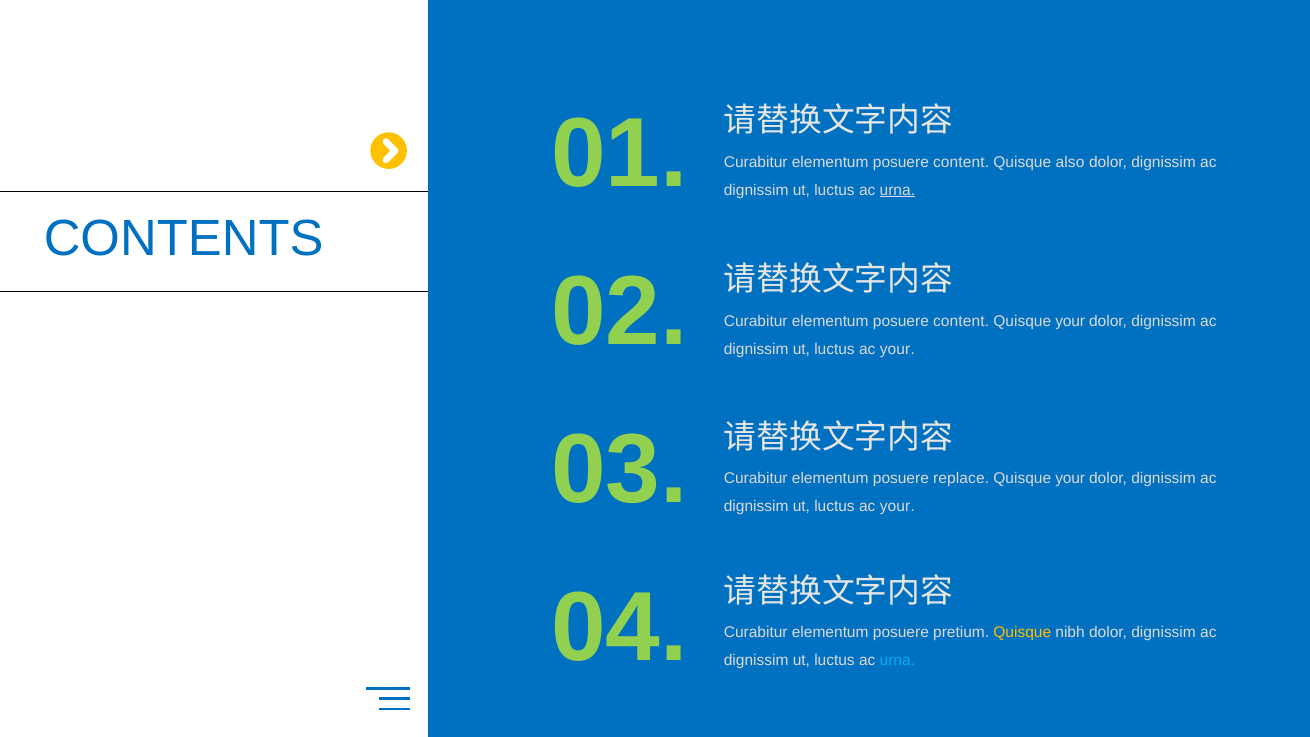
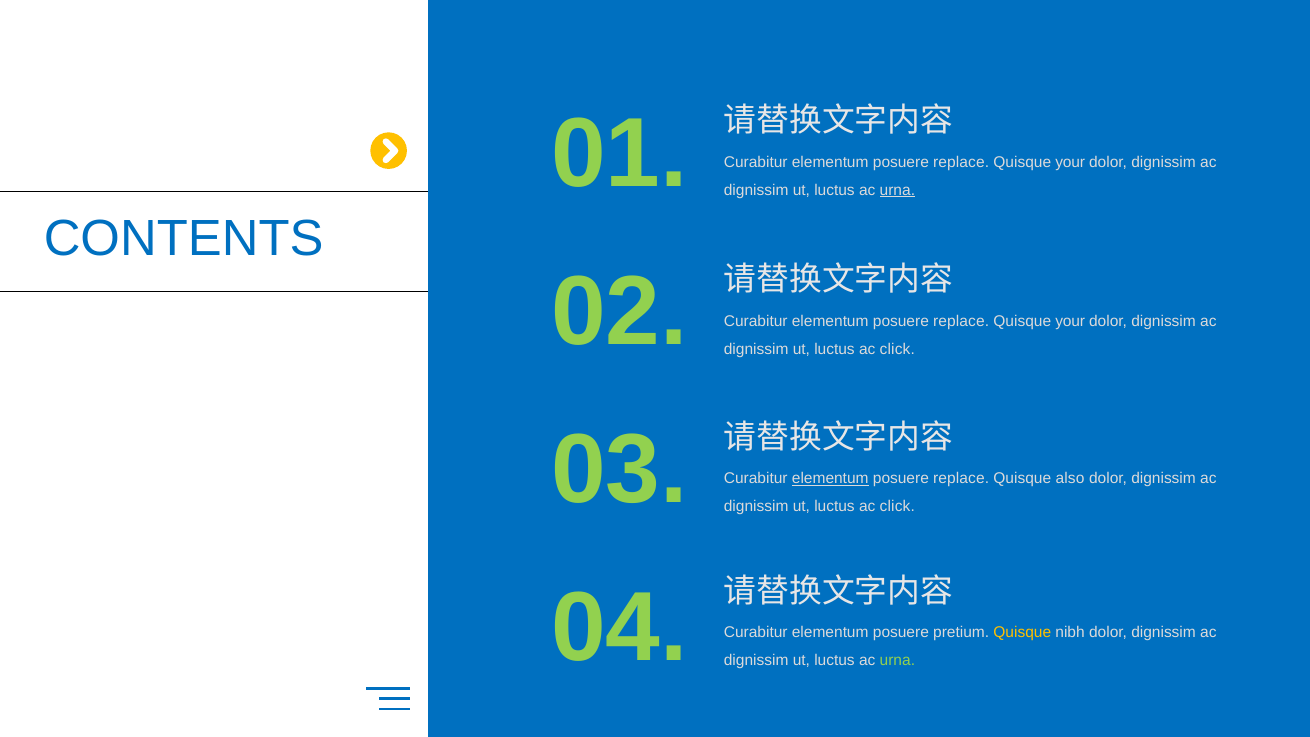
content: content -> replace (961, 162)
also: also -> your (1070, 162)
content: content -> replace (961, 321)
your: your -> click (897, 349)
elementum underline: none -> present (830, 479)
your: your -> also (1070, 479)
your: your -> click (897, 507)
urna colour: light blue -> light green (897, 661)
